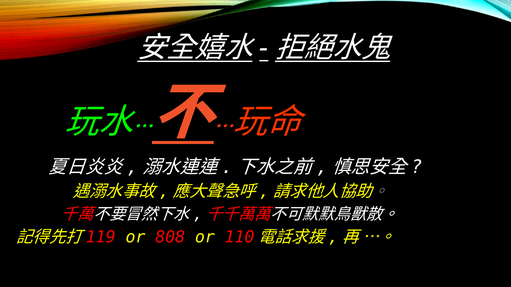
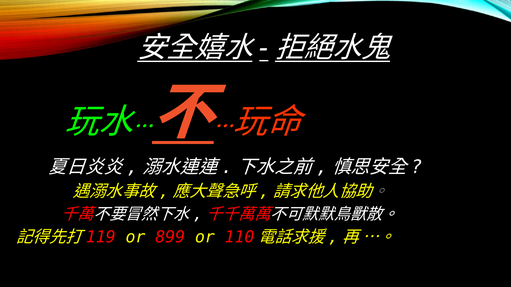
808: 808 -> 899 (170, 237)
